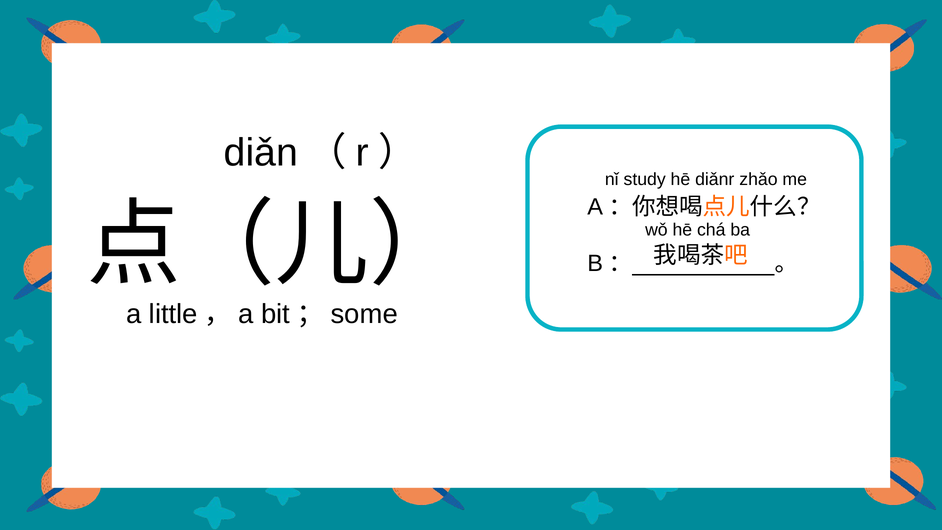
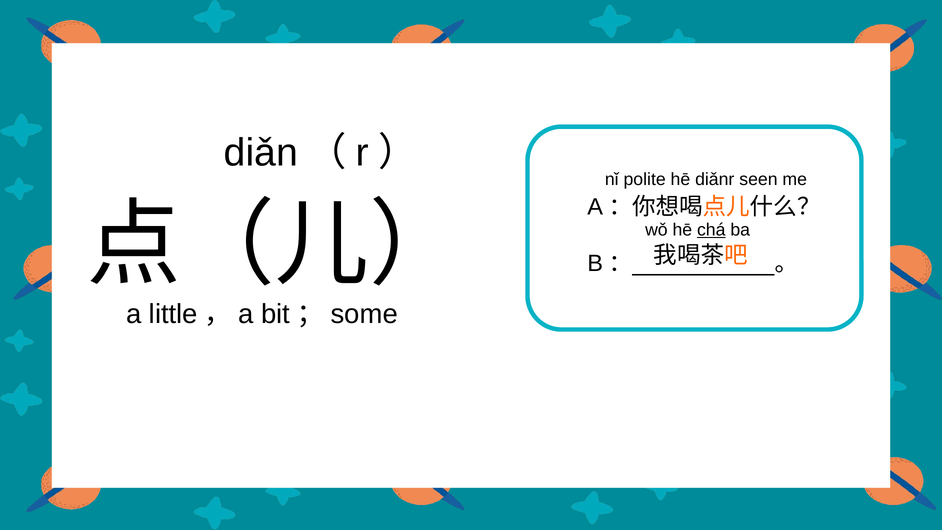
study: study -> polite (645, 179)
zhǎo: zhǎo -> seen (758, 179)
chá underline: none -> present (711, 230)
